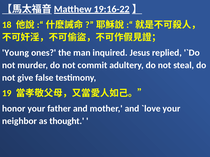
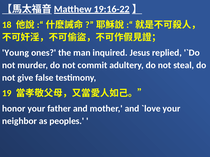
thought: thought -> peoples (67, 121)
